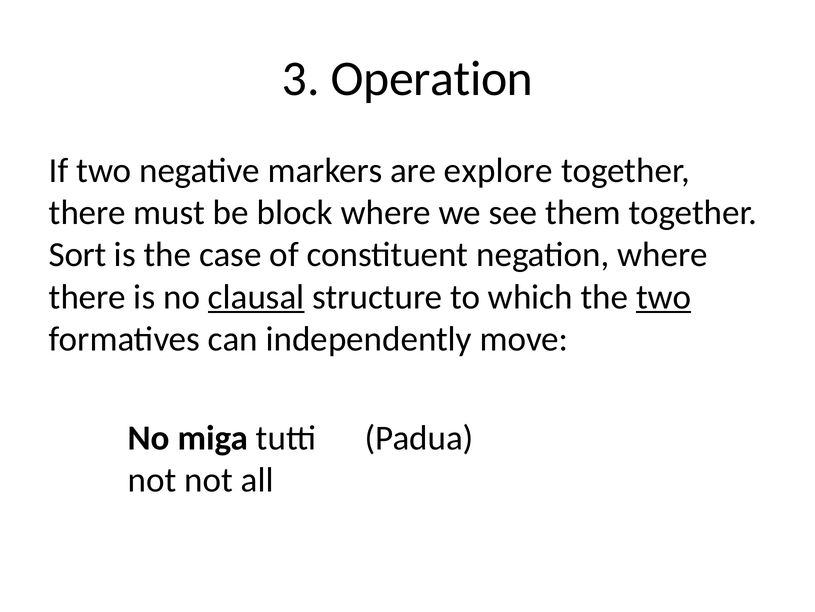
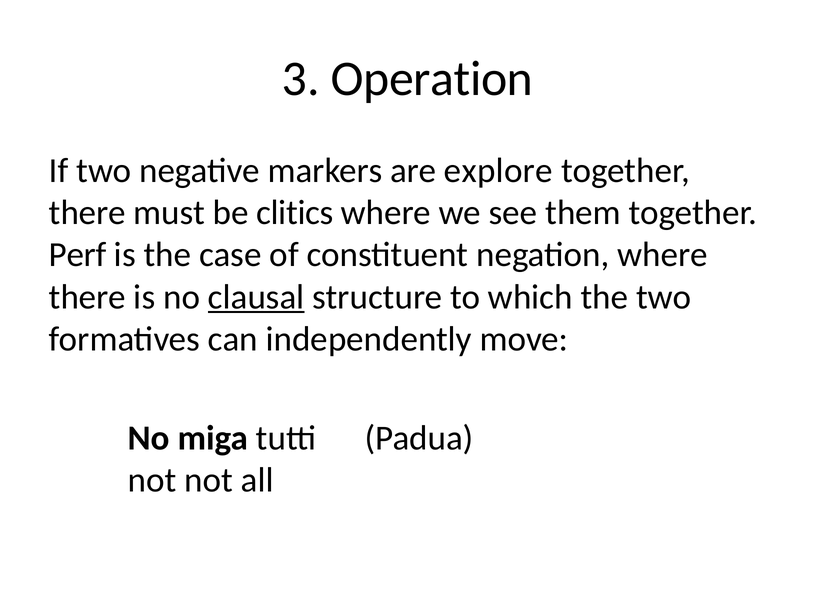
block: block -> clitics (295, 212)
Sort: Sort -> Perf (78, 254)
two underline: present -> none (664, 297)
